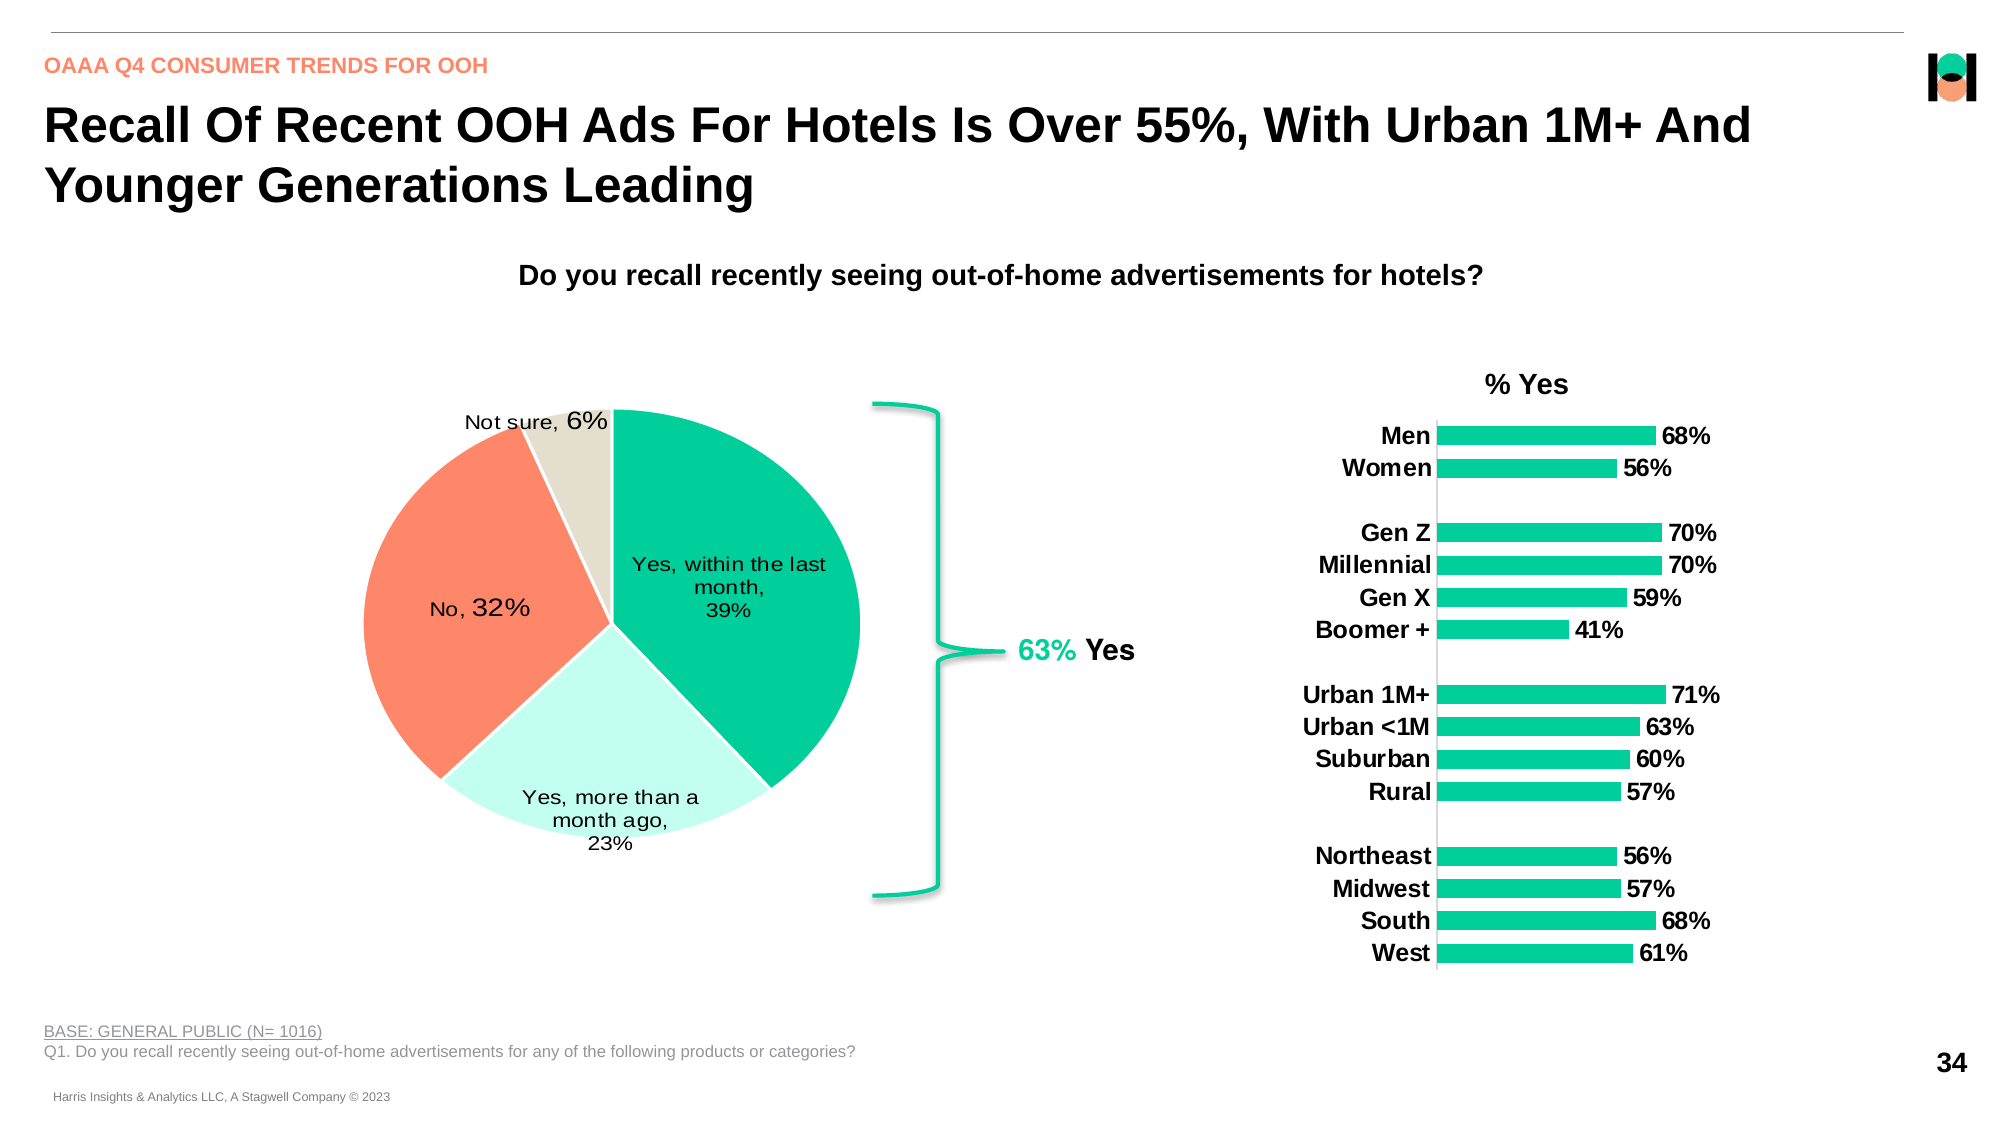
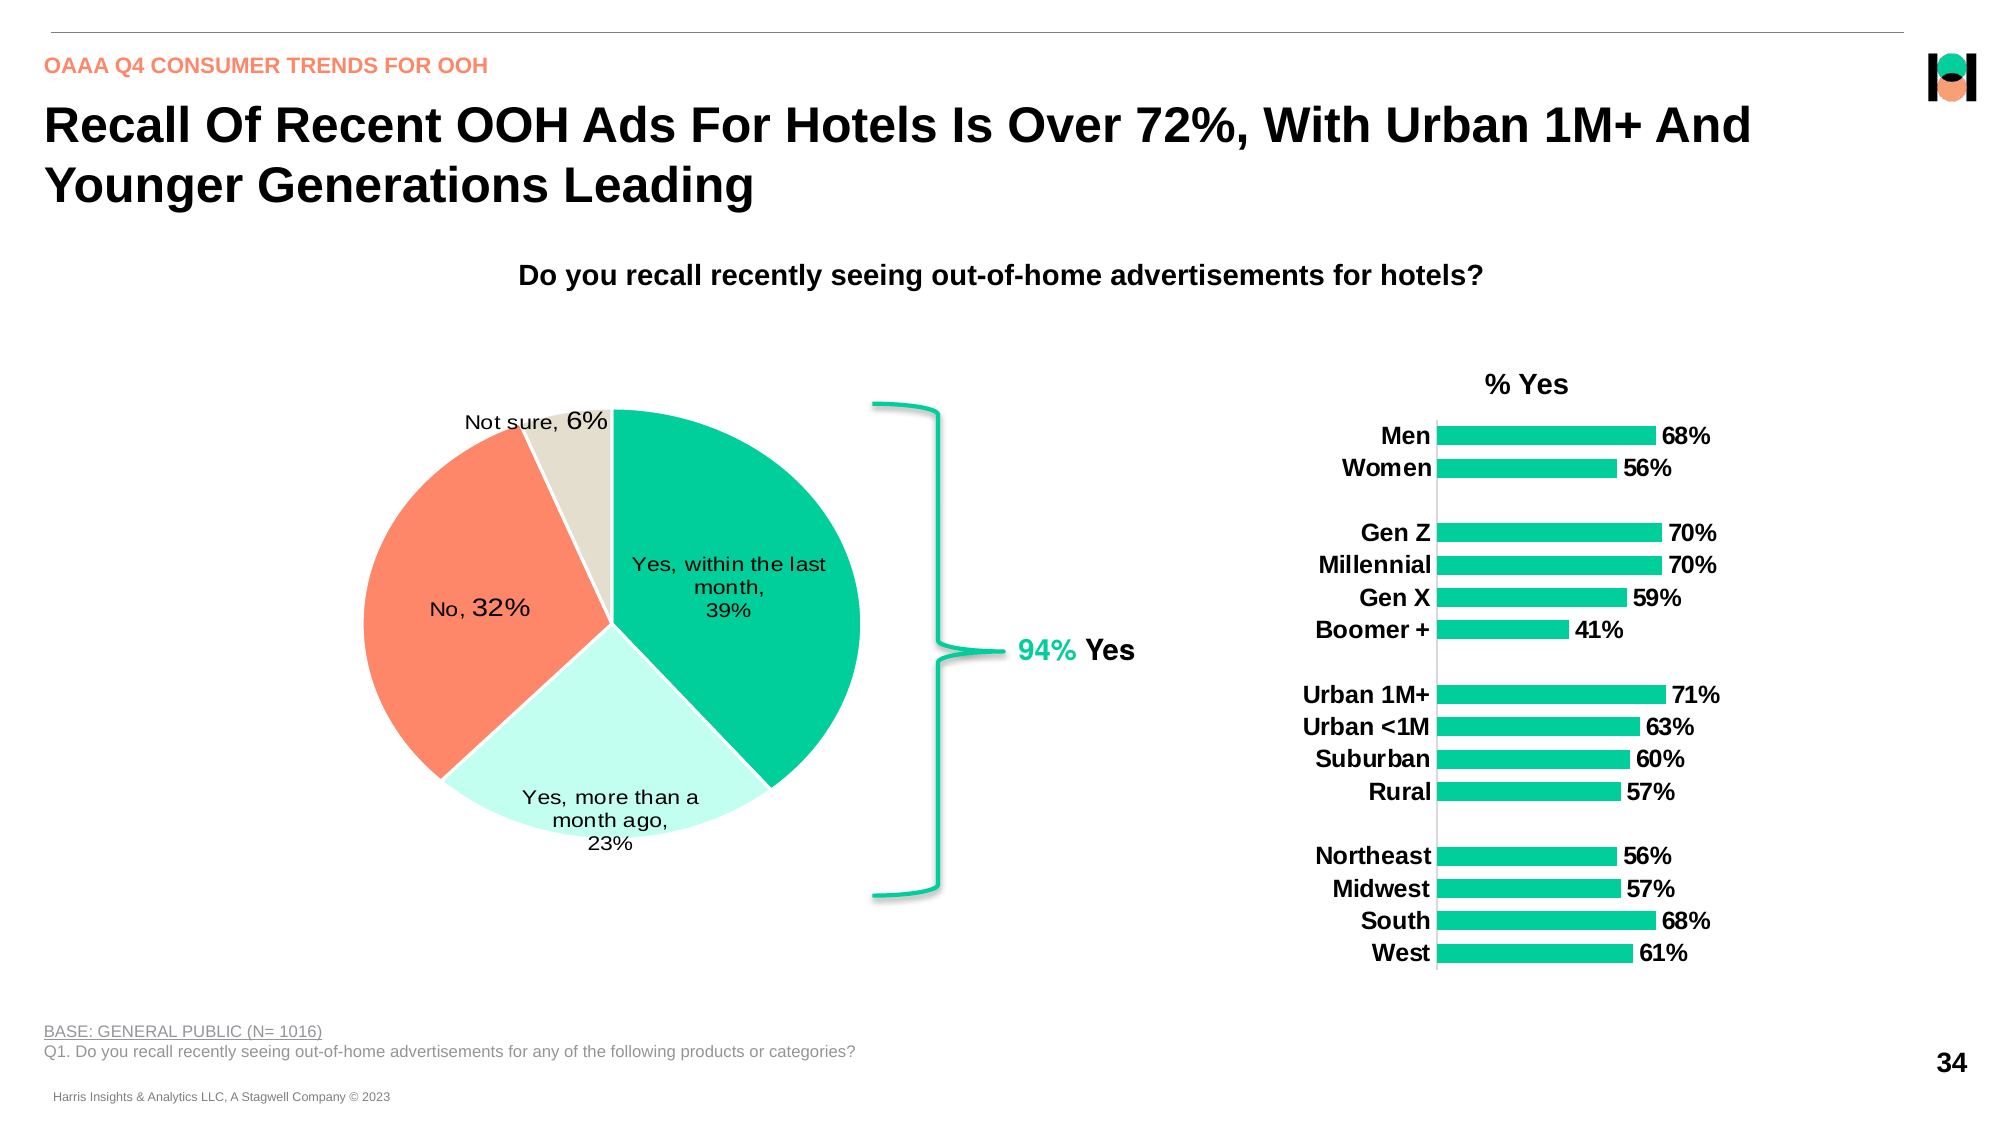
55%: 55% -> 72% (1193, 126)
63%: 63% -> 94% (1048, 651)
